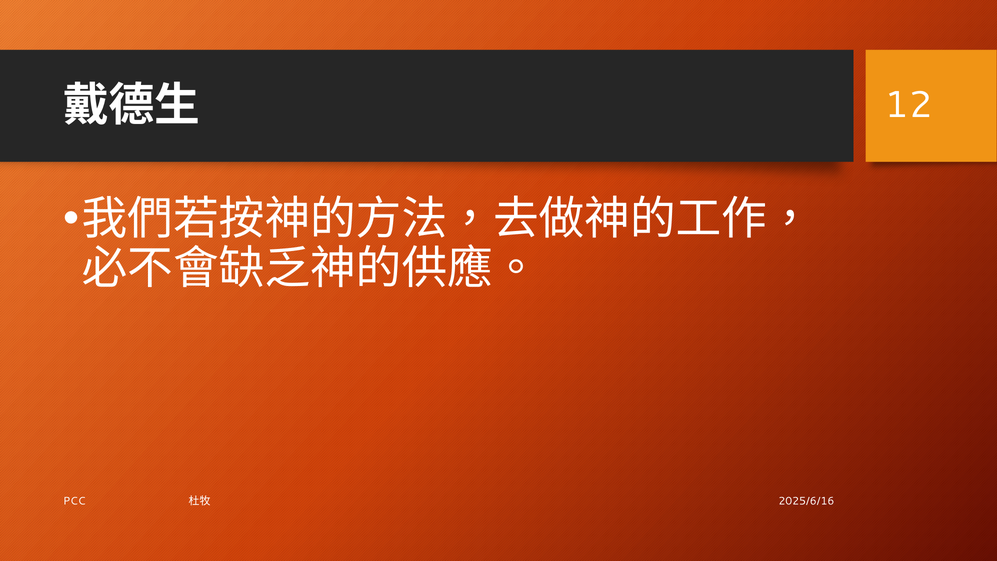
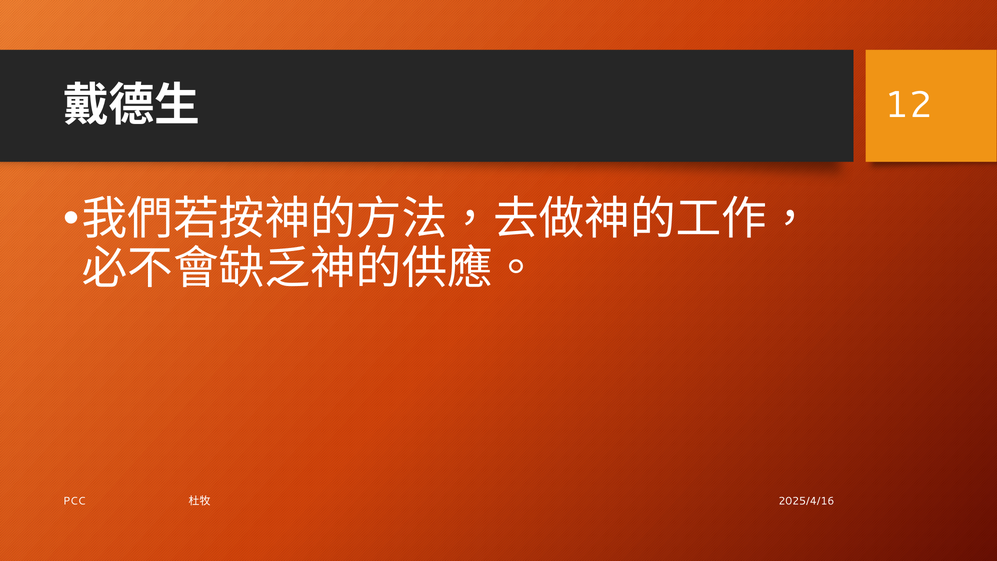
2025/6/16: 2025/6/16 -> 2025/4/16 (806, 501)
